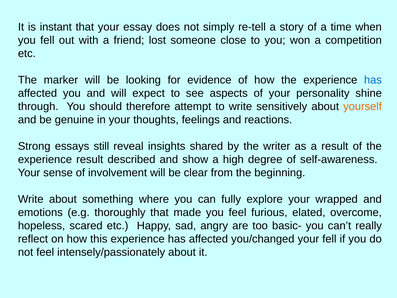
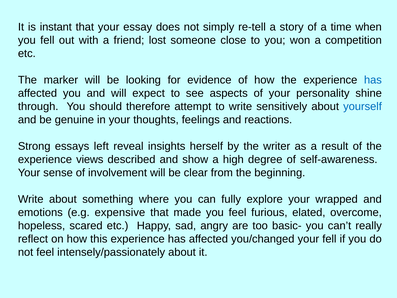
yourself colour: orange -> blue (363, 106)
still: still -> left (101, 146)
shared: shared -> herself (206, 146)
experience result: result -> views (90, 159)
thoroughly: thoroughly -> expensive (120, 212)
